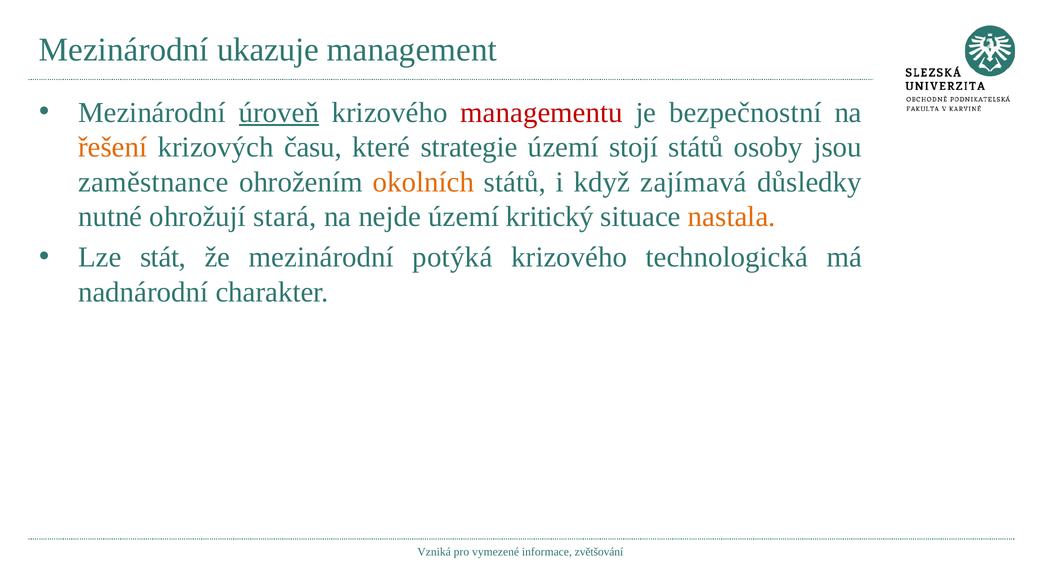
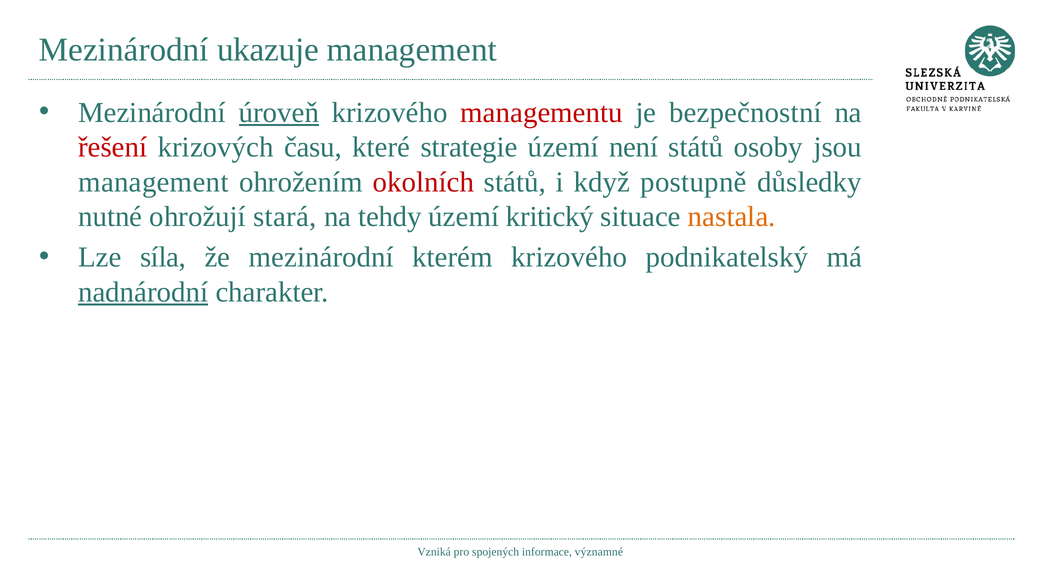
řešení colour: orange -> red (113, 147)
stojí: stojí -> není (634, 147)
zaměstnance: zaměstnance -> management (153, 182)
okolních colour: orange -> red (423, 182)
zajímavá: zajímavá -> postupně (694, 182)
nejde: nejde -> tehdy (390, 217)
stát: stát -> síla (163, 257)
potýká: potýká -> kterém (452, 257)
technologická: technologická -> podnikatelský (727, 257)
nadnárodní underline: none -> present (143, 292)
vymezené: vymezené -> spojených (496, 552)
zvětšování: zvětšování -> významné (599, 552)
